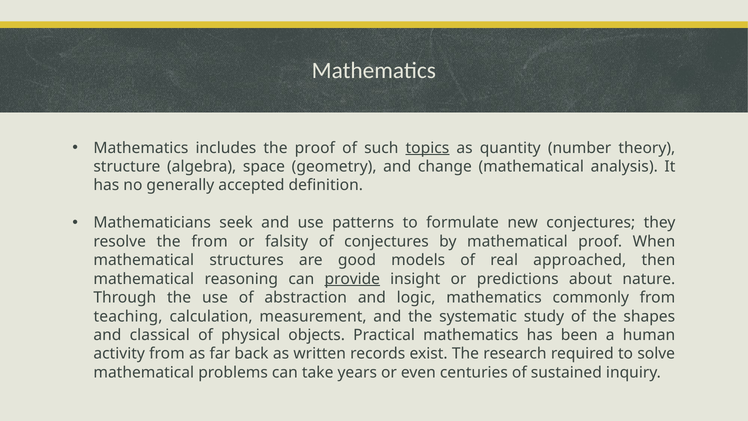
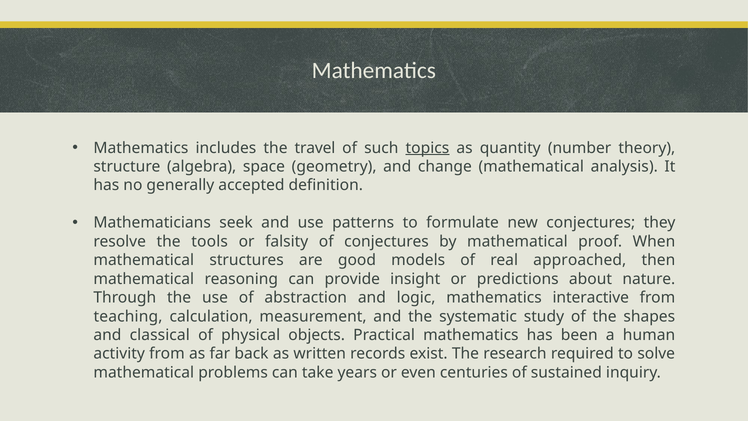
the proof: proof -> travel (315, 148)
the from: from -> tools (210, 241)
provide underline: present -> none (352, 279)
commonly: commonly -> interactive (591, 297)
